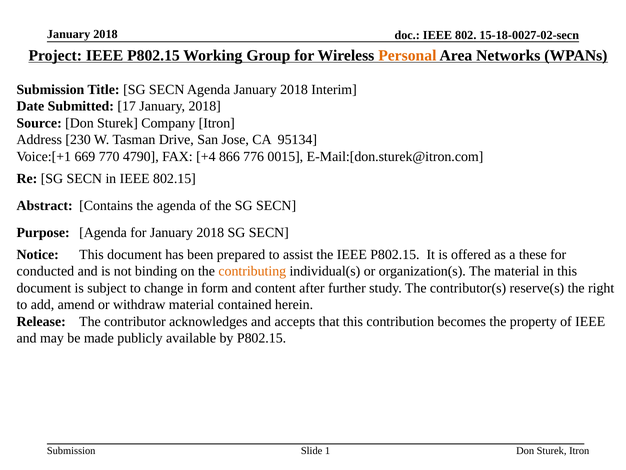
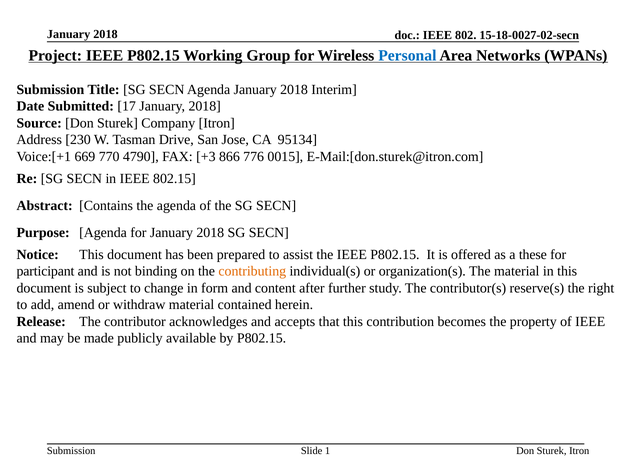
Personal colour: orange -> blue (407, 55)
+4: +4 -> +3 (206, 156)
conducted: conducted -> participant (45, 271)
